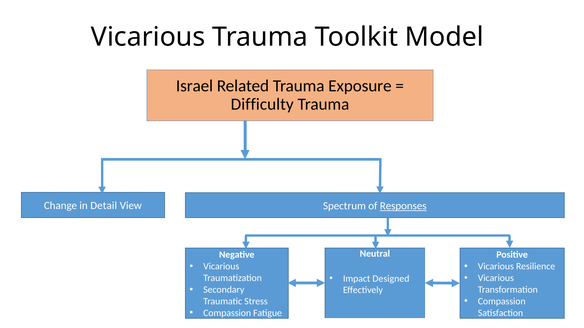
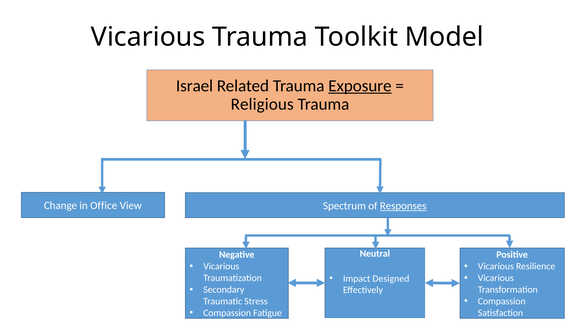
Exposure underline: none -> present (360, 86)
Difficulty: Difficulty -> Religious (262, 104)
Detail: Detail -> Office (104, 206)
